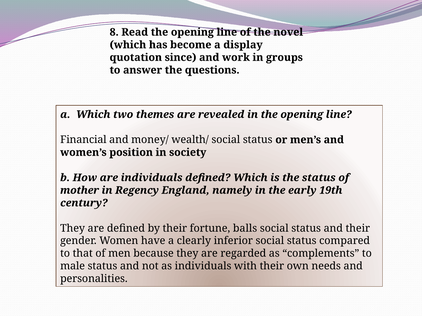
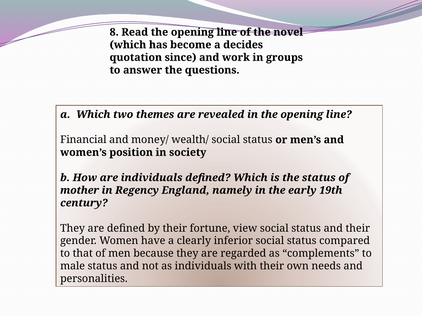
display: display -> decides (243, 45)
balls: balls -> view (245, 229)
